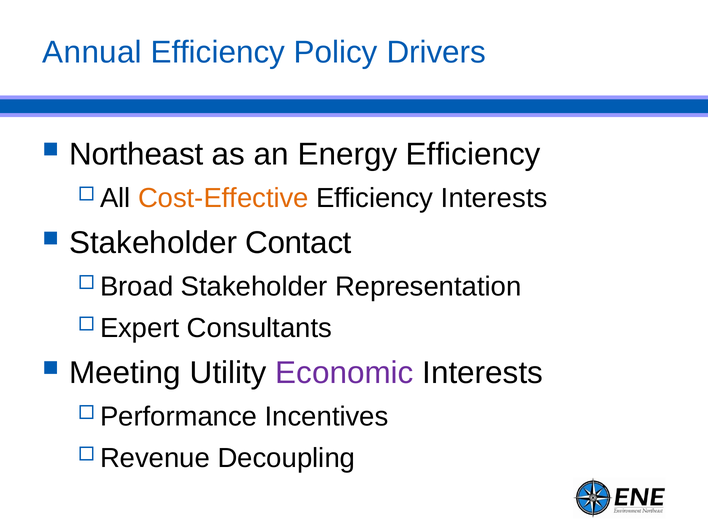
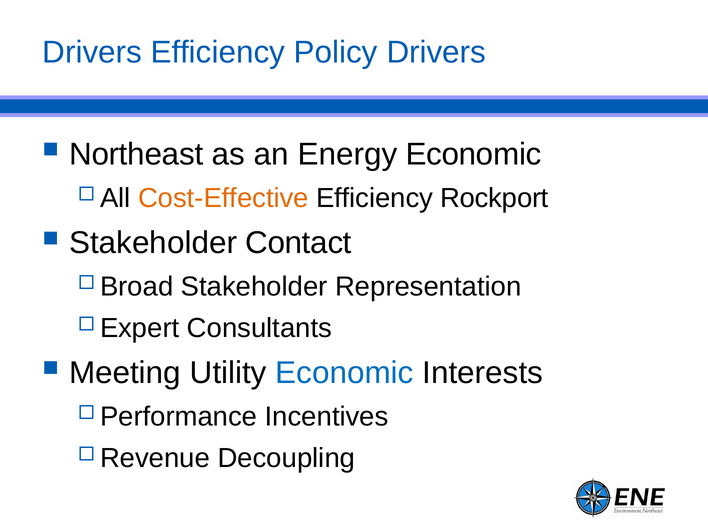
Annual: Annual -> Drivers (92, 52)
Energy Efficiency: Efficiency -> Economic (473, 154)
Efficiency Interests: Interests -> Rockport (494, 198)
Economic colour: purple -> blue (345, 373)
